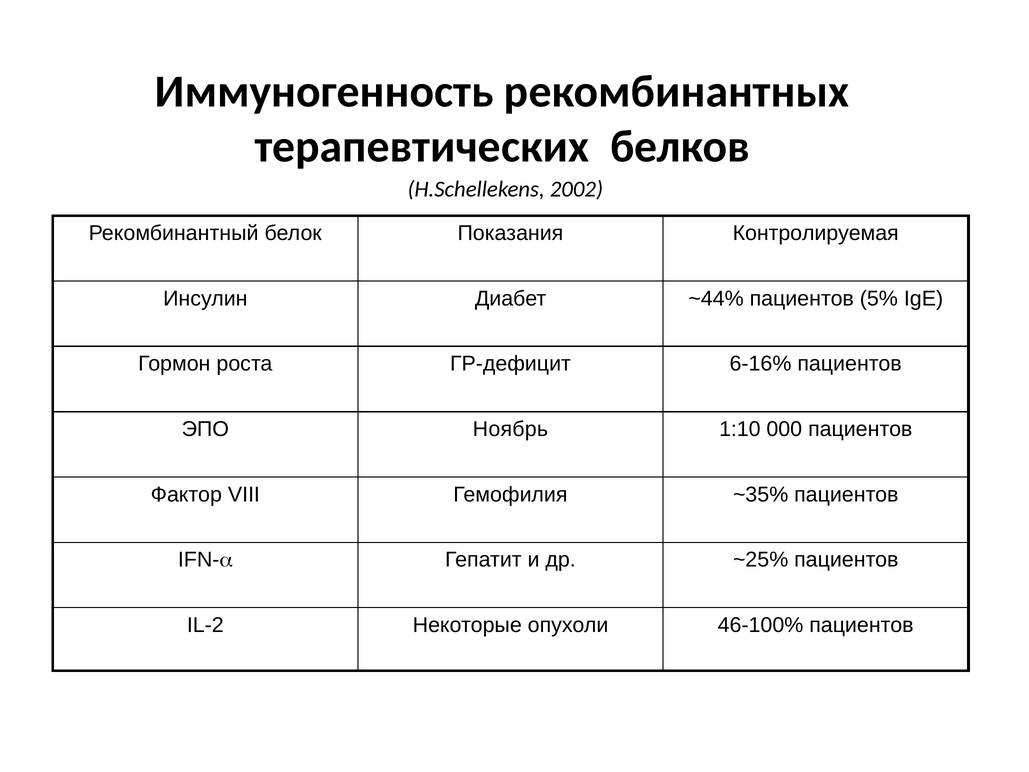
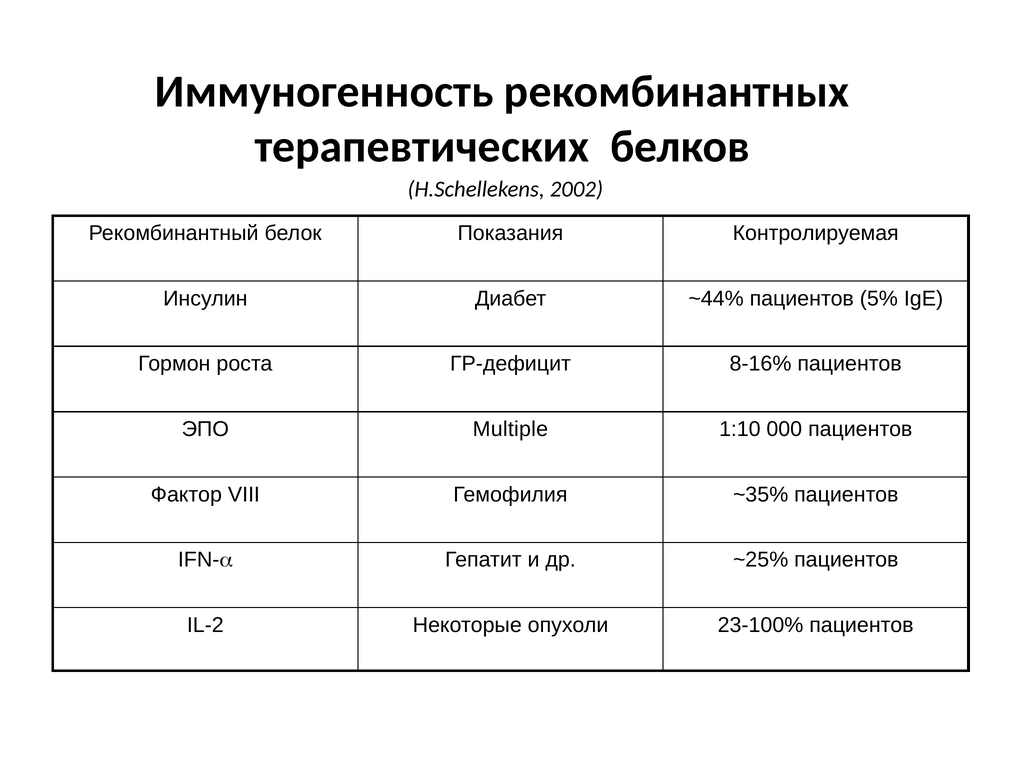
6-16%: 6-16% -> 8-16% (761, 364)
Ноябрь: Ноябрь -> Multiple (510, 429)
46-100%: 46-100% -> 23-100% (761, 625)
